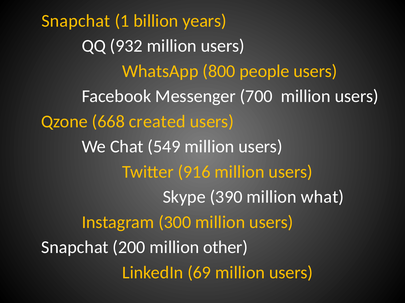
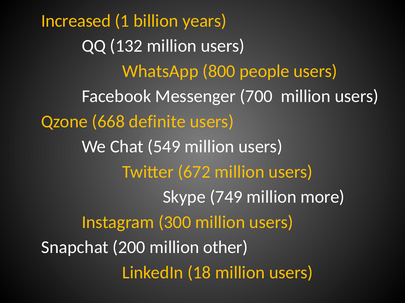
Snapchat: Snapchat -> Increased (76, 21)
932: 932 -> 132 (126, 46)
created: created -> definite (157, 122)
916: 916 -> 672 (194, 172)
390: 390 -> 749 (226, 197)
what: what -> more (323, 197)
69: 69 -> 18 (199, 273)
